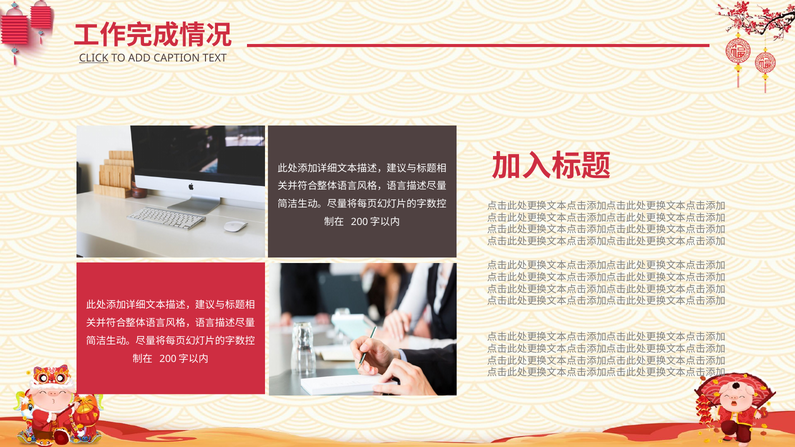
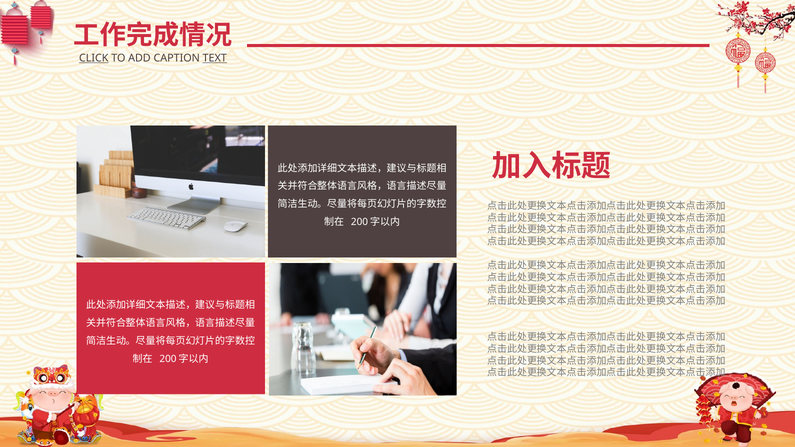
TEXT underline: none -> present (215, 58)
